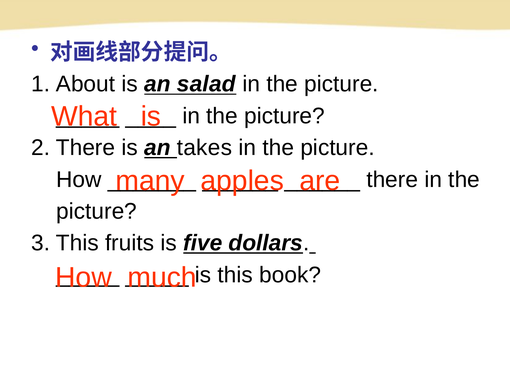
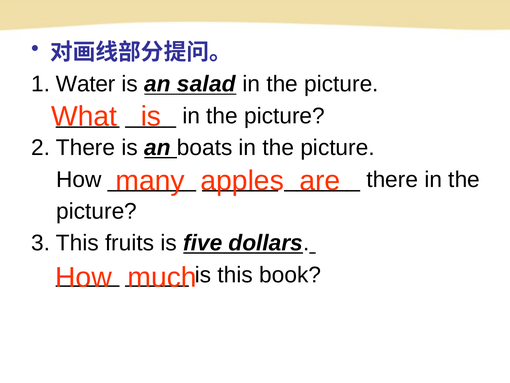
About: About -> Water (86, 84)
takes: takes -> boats (205, 148)
